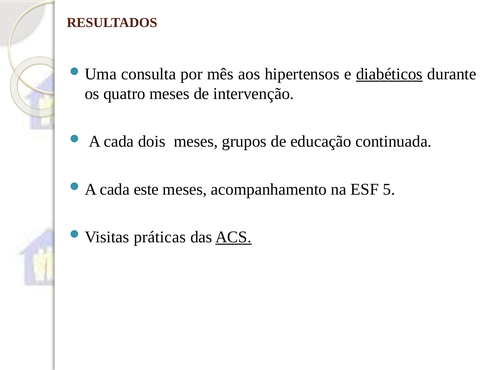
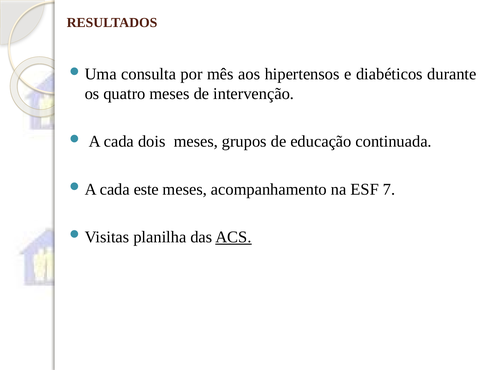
diabéticos underline: present -> none (389, 74)
5: 5 -> 7 (389, 189)
práticas: práticas -> planilha (160, 237)
